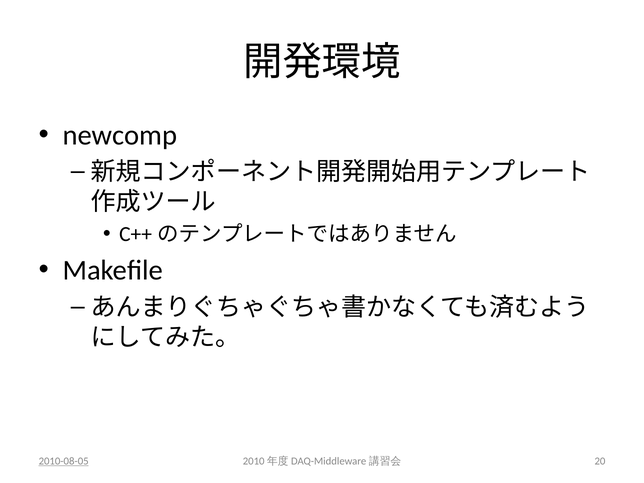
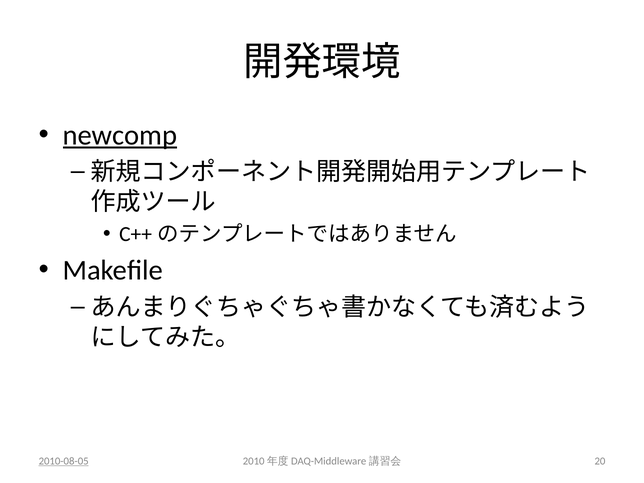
newcomp underline: none -> present (120, 135)
